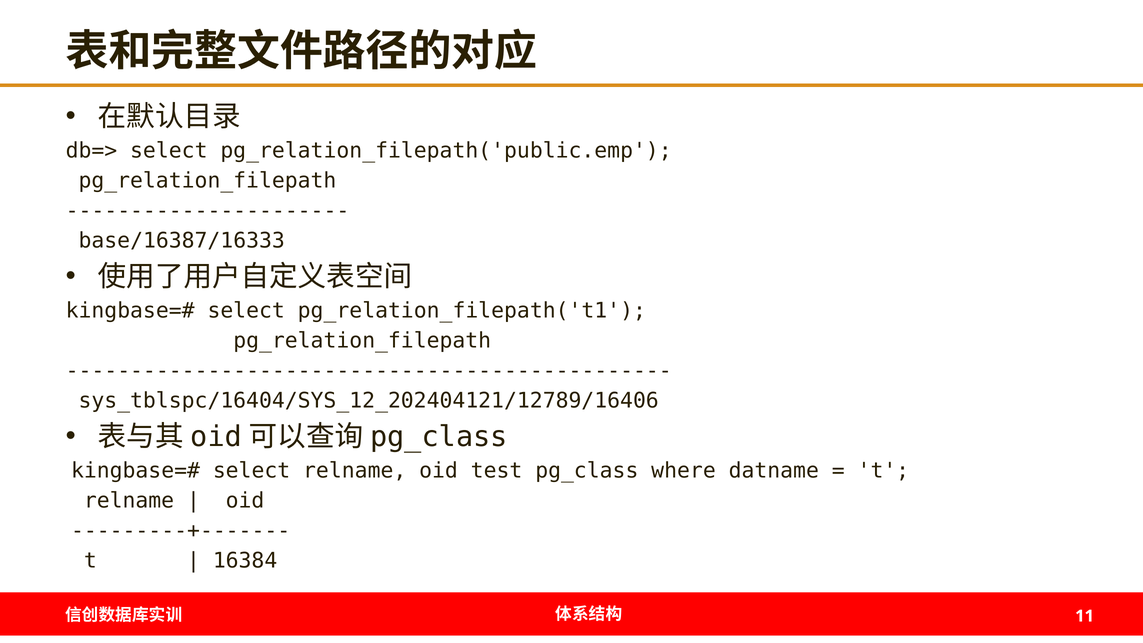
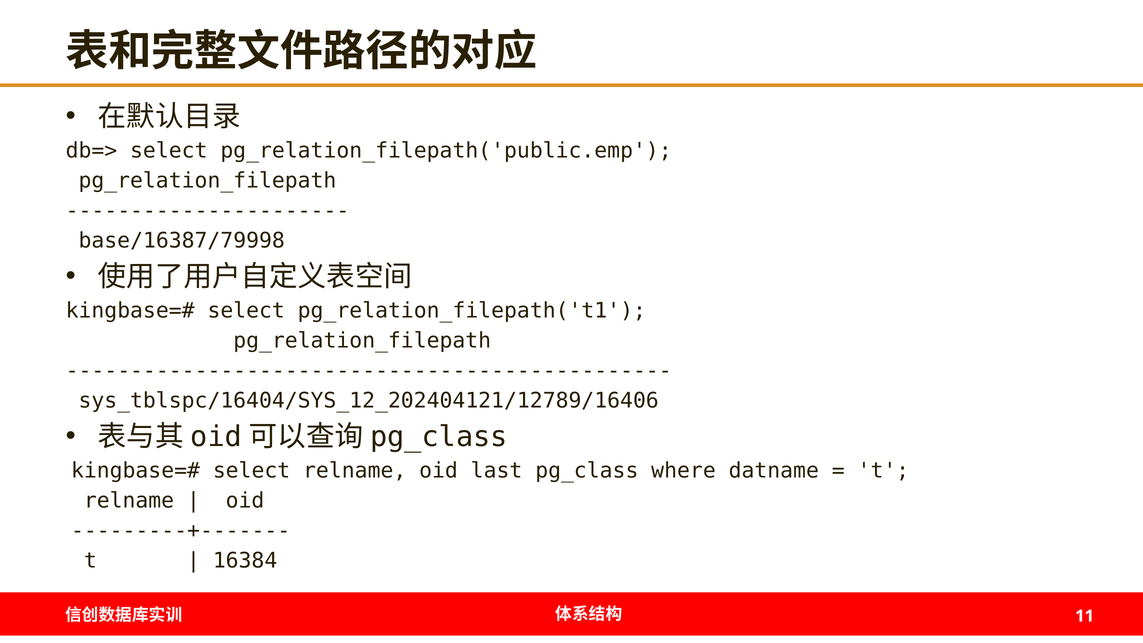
base/16387/16333: base/16387/16333 -> base/16387/79998 (182, 241)
test: test -> last (497, 471)
